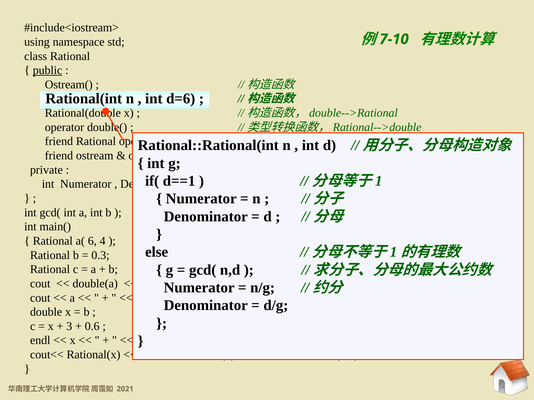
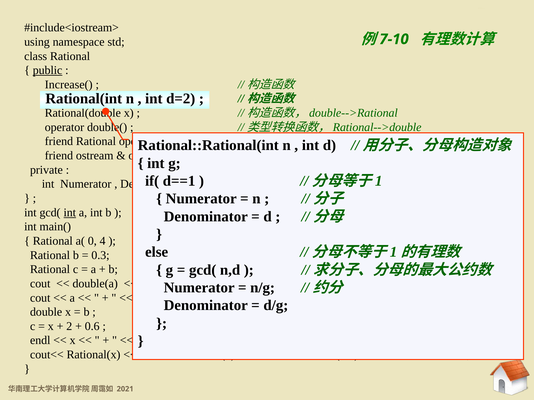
Ostream(: Ostream( -> Increase( (69, 85)
d=6: d=6 -> d=2 (181, 99)
int underline: none -> present (70, 213)
6: 6 -> 0 (92, 241)
3: 3 -> 2 (69, 327)
